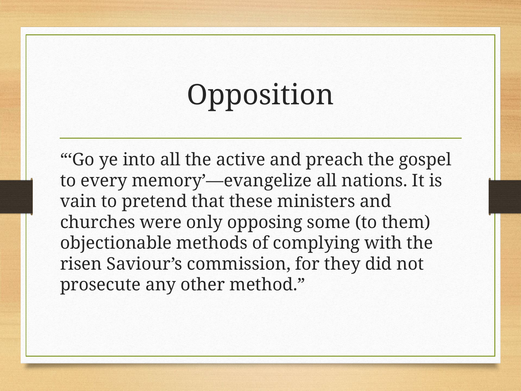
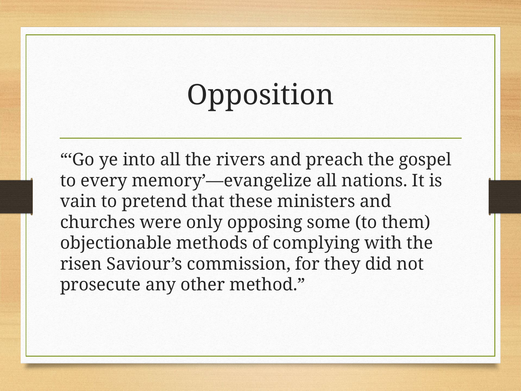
active: active -> rivers (241, 160)
